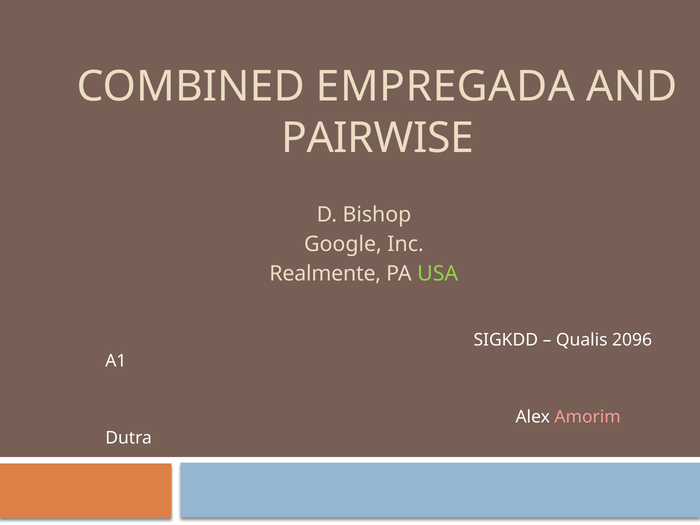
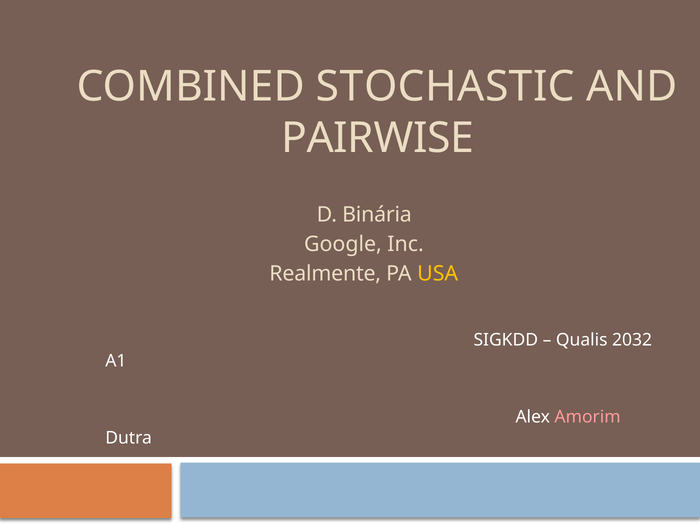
EMPREGADA: EMPREGADA -> STOCHASTIC (445, 87)
Bishop: Bishop -> Binária (377, 215)
USA colour: light green -> yellow (438, 274)
2096: 2096 -> 2032 (632, 340)
